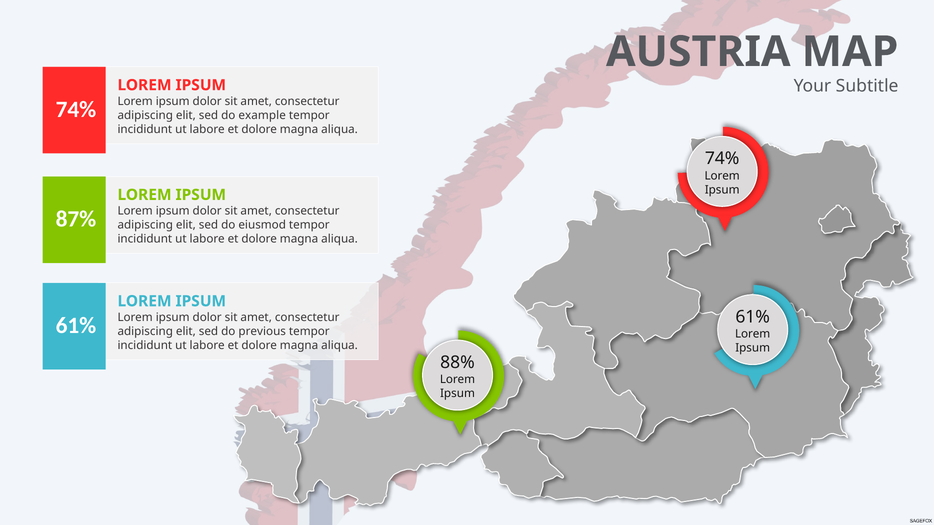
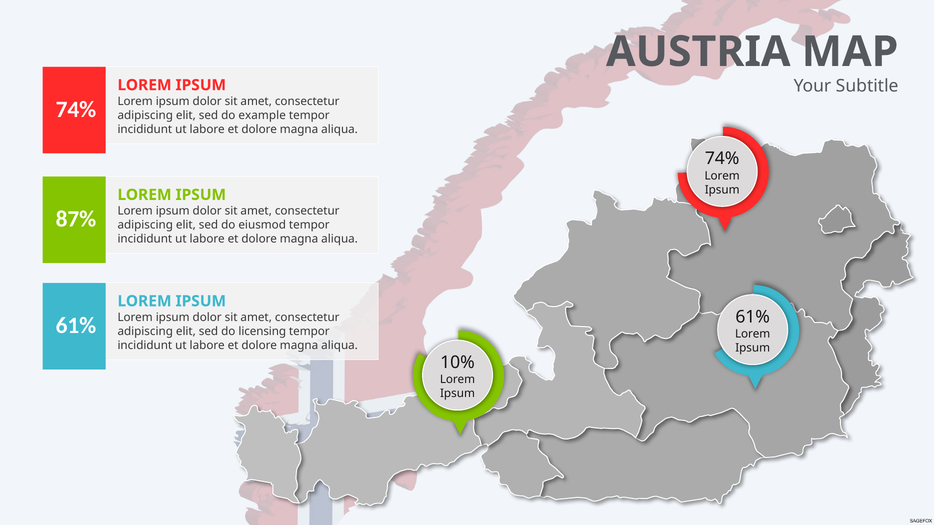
previous: previous -> licensing (262, 331)
88%: 88% -> 10% (457, 363)
